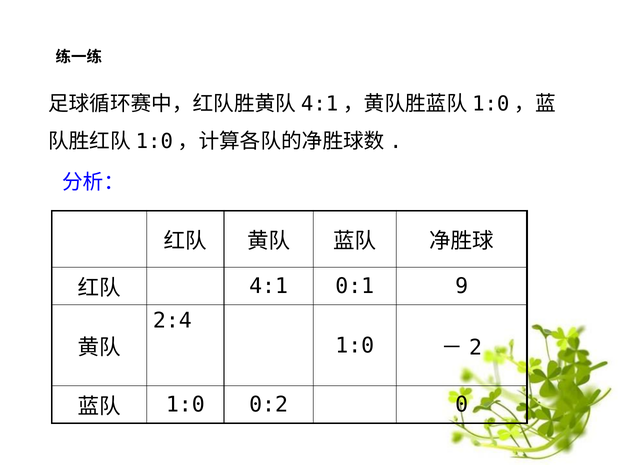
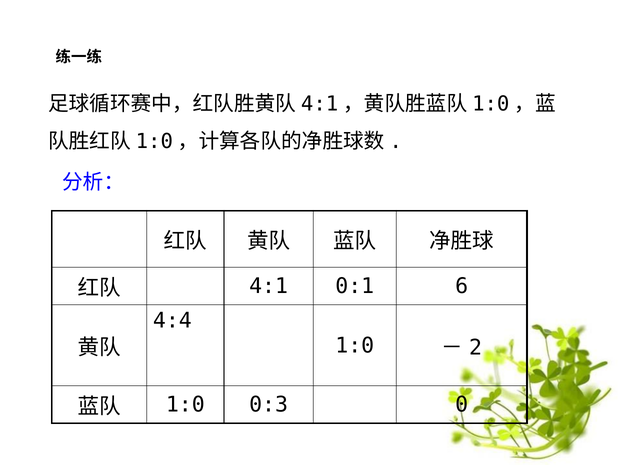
9: 9 -> 6 (462, 286)
2:4: 2:4 -> 4:4 (172, 321)
0:2: 0:2 -> 0:3 (269, 405)
